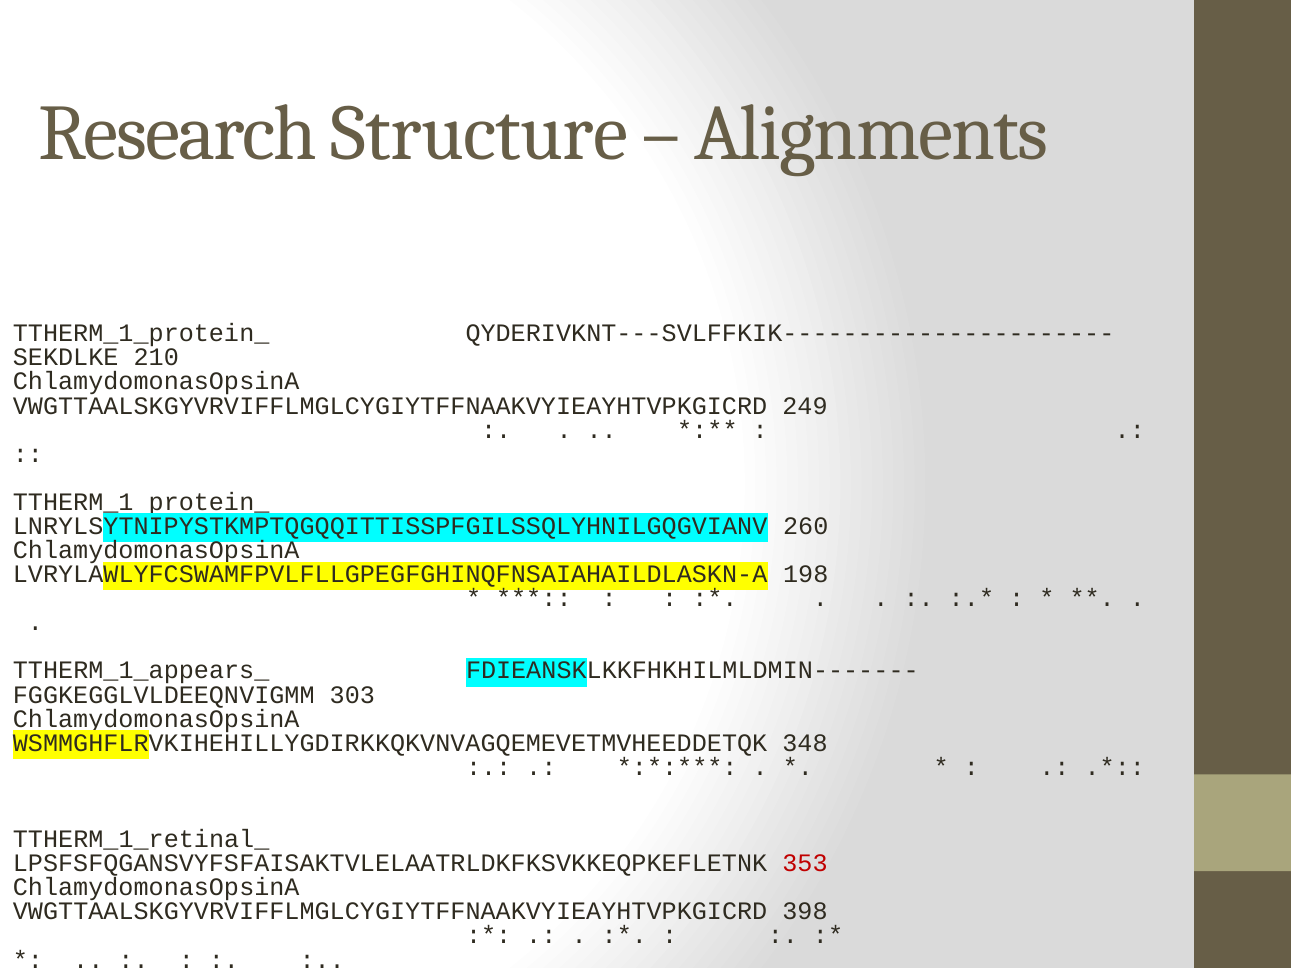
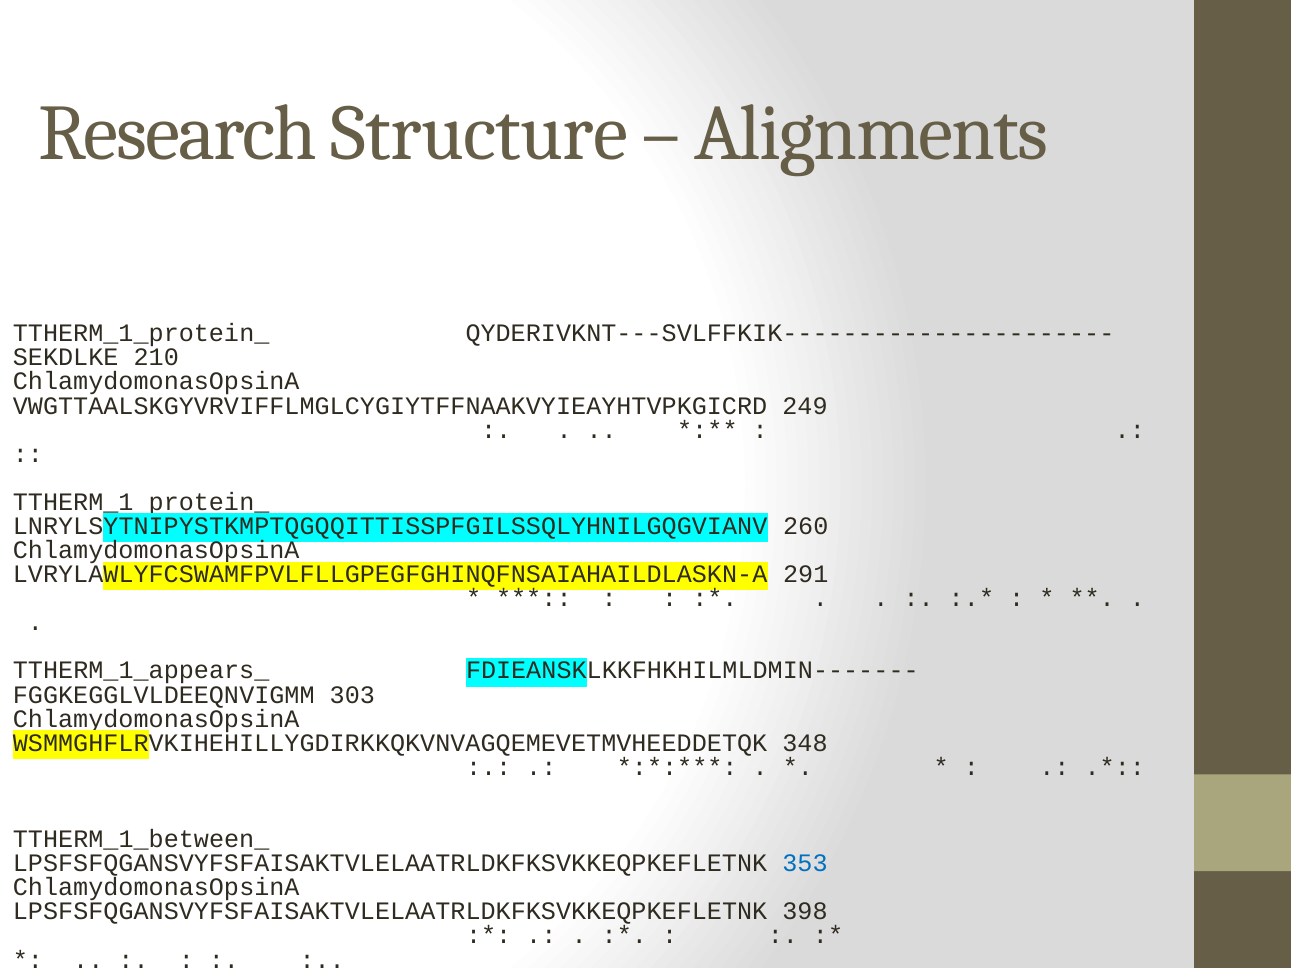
198: 198 -> 291 (806, 574)
TTHERM_1_retinal_: TTHERM_1_retinal_ -> TTHERM_1_between_ (141, 840)
353 colour: red -> blue (805, 864)
VWGTTAALSKGYVRVIFFLMGLCYGIYTFFNAAKVYIEAYHTVPKGICRD: VWGTTAALSKGYVRVIFFLMGLCYGIYTFFNAAKVYIEAYHTVPKGICRD -> LPSFSFQGANSVYFSFAISAKTVLELAATRLDKFKSVKKEQPKEFLETNK (390, 912)
